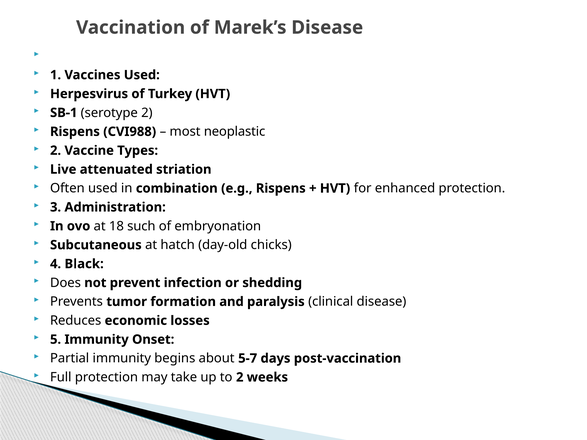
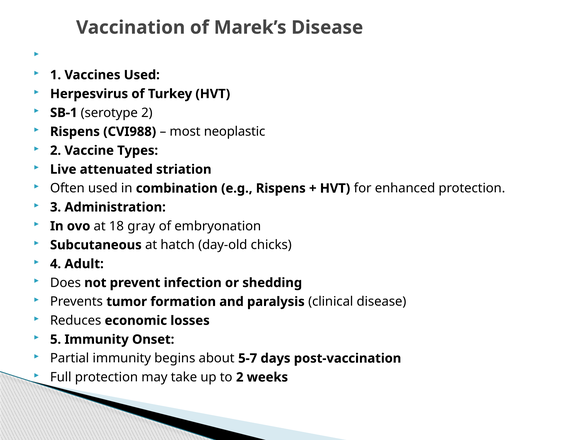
such: such -> gray (141, 226)
Black: Black -> Adult (84, 264)
